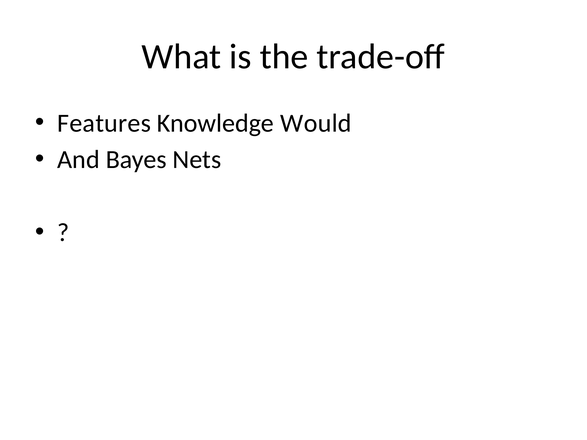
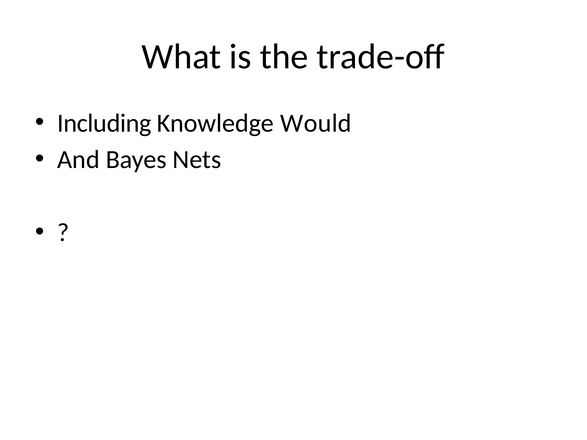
Features: Features -> Including (104, 123)
